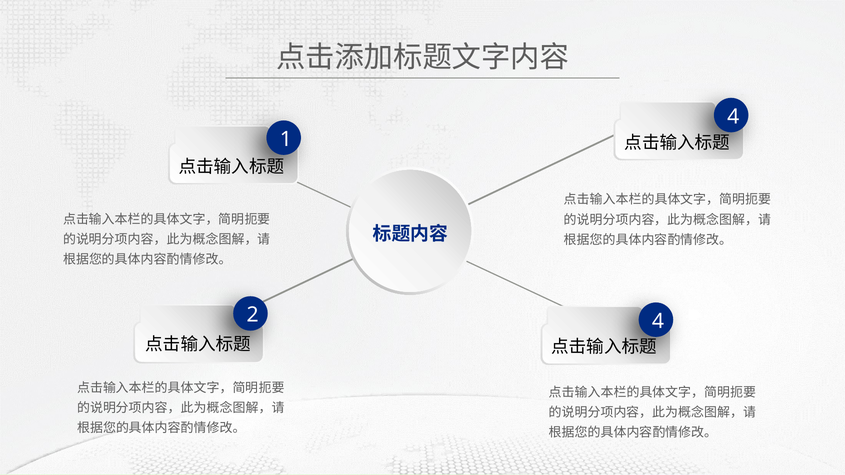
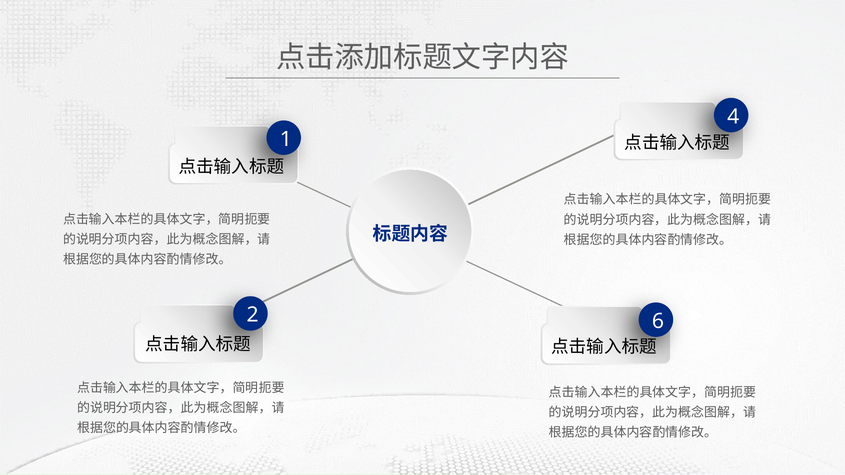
2 4: 4 -> 6 (658, 321)
